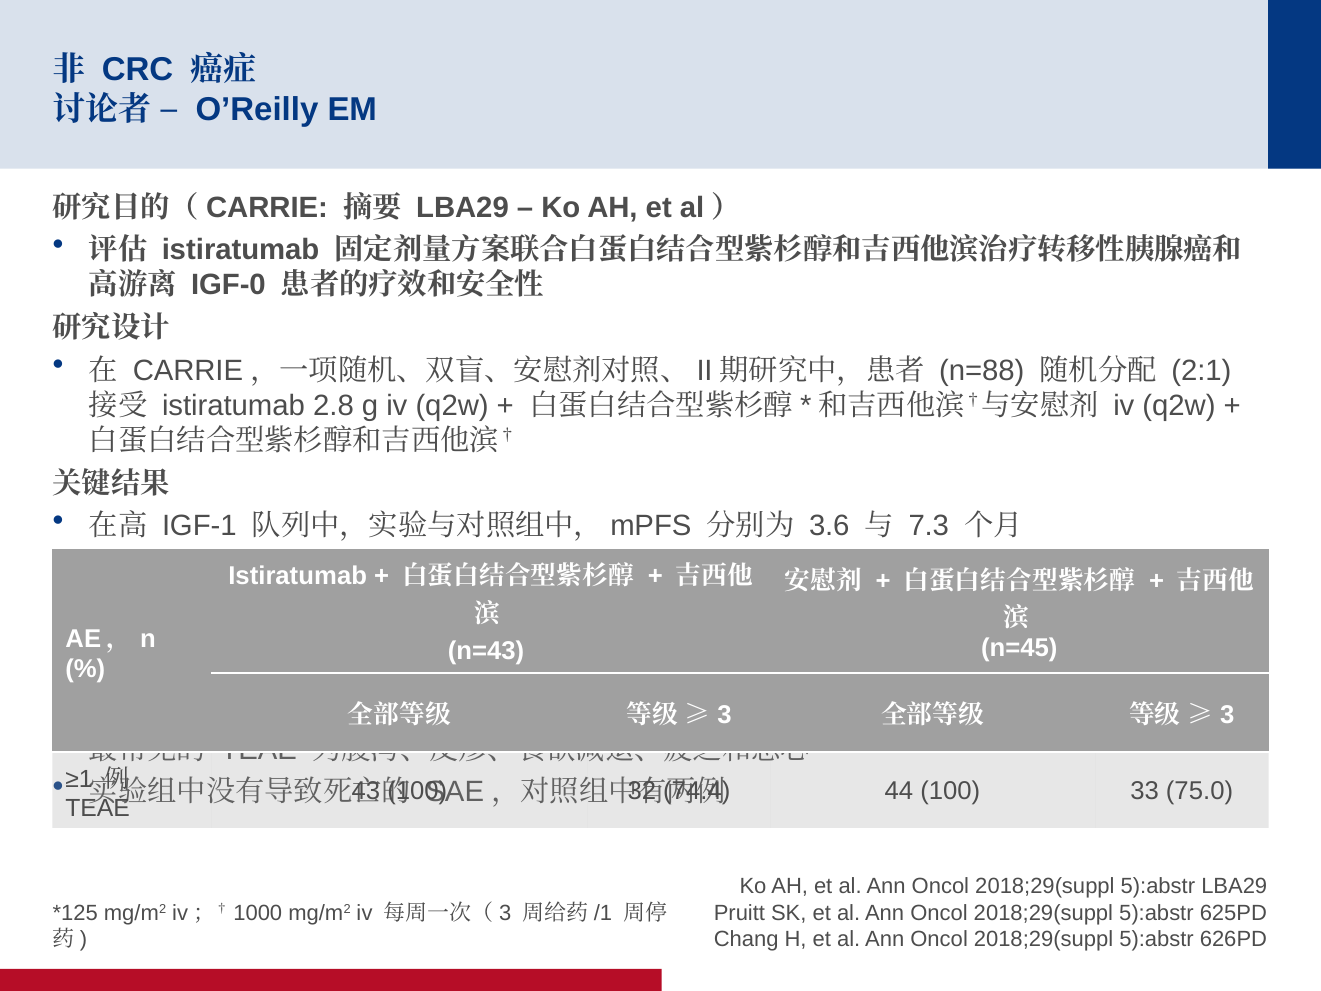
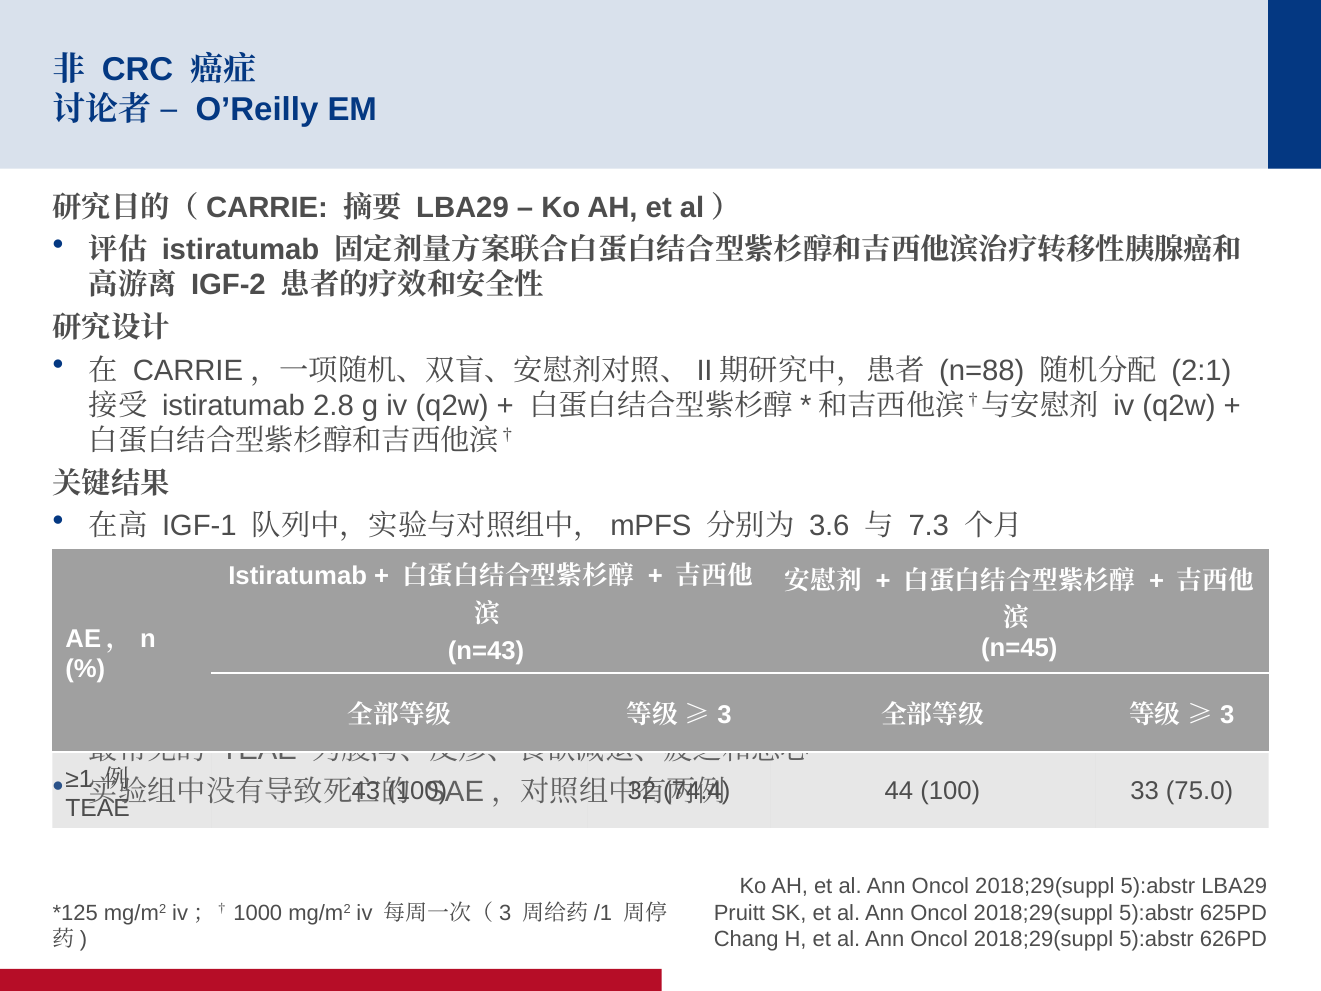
IGF-0: IGF-0 -> IGF-2 (228, 285)
